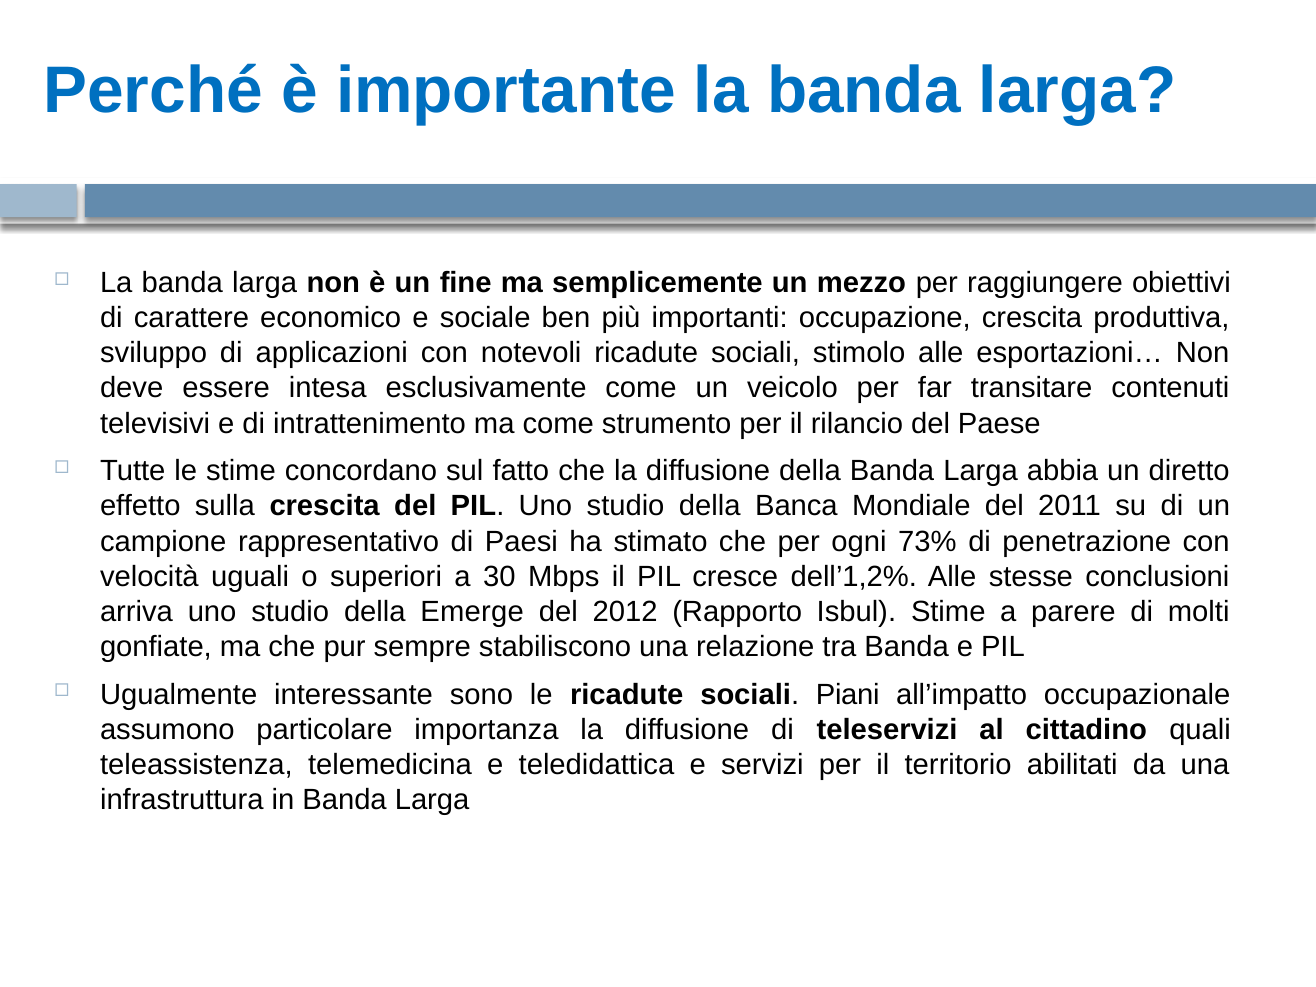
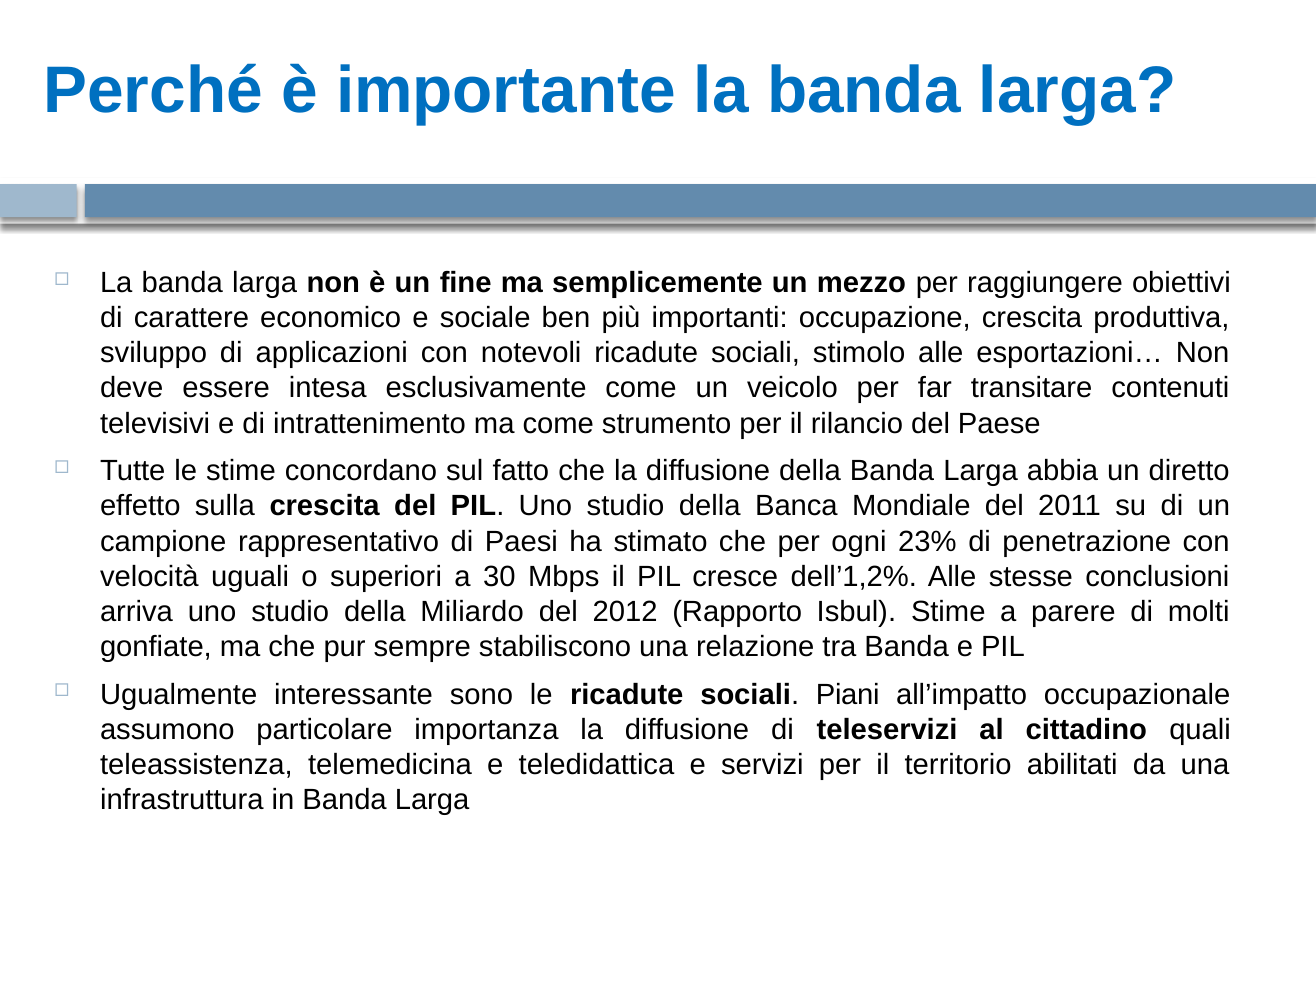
73%: 73% -> 23% (927, 541)
Emerge: Emerge -> Miliardo (472, 612)
